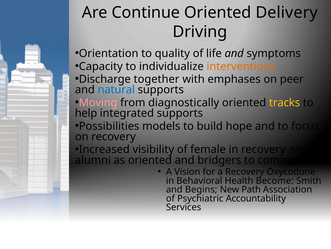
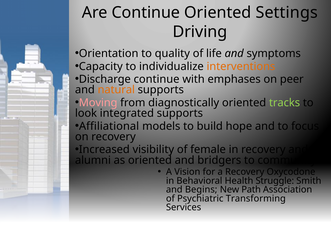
Delivery: Delivery -> Settings (287, 12)
Discharge together: together -> continue (157, 79)
natural colour: blue -> orange (116, 90)
tracks colour: yellow -> light green (285, 102)
help: help -> look (86, 113)
Possibilities: Possibilities -> Affiliational (109, 126)
Become: Become -> Struggle (275, 180)
Accountability: Accountability -> Transforming (256, 198)
